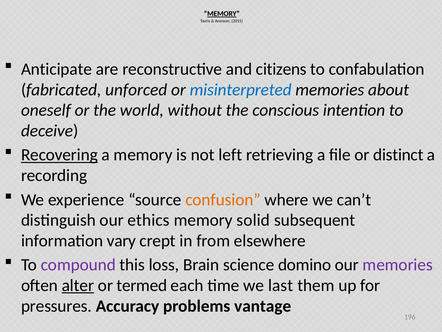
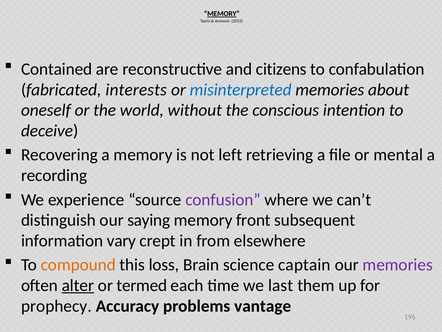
Anticipate: Anticipate -> Contained (57, 69)
unforced: unforced -> interests (136, 90)
Recovering underline: present -> none (59, 155)
distinct: distinct -> mental (398, 155)
confusion colour: orange -> purple (223, 199)
ethics: ethics -> saying (149, 220)
solid: solid -> front (253, 220)
compound colour: purple -> orange (78, 265)
domino: domino -> captain (304, 265)
pressures: pressures -> prophecy (56, 306)
